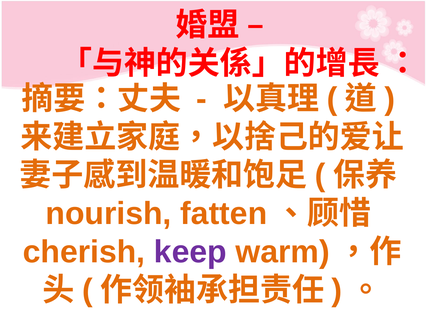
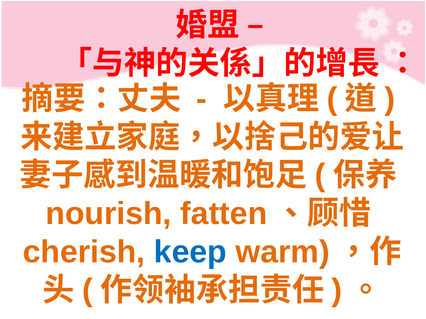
keep colour: purple -> blue (190, 252)
